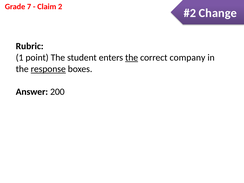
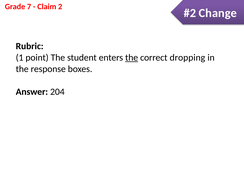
company: company -> dropping (187, 58)
response underline: present -> none (48, 69)
200: 200 -> 204 (57, 92)
